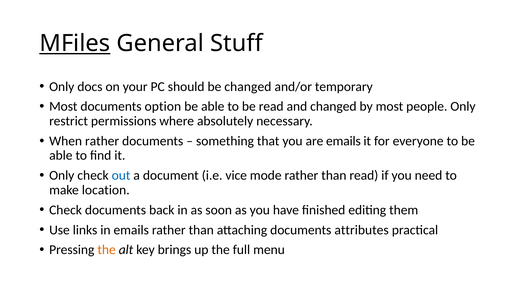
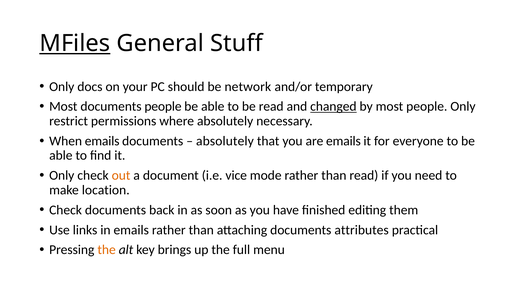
be changed: changed -> network (248, 87)
documents option: option -> people (163, 107)
changed underline: none -> present (333, 107)
When rather: rather -> emails (102, 141)
something: something -> absolutely (225, 141)
out colour: blue -> orange (121, 176)
